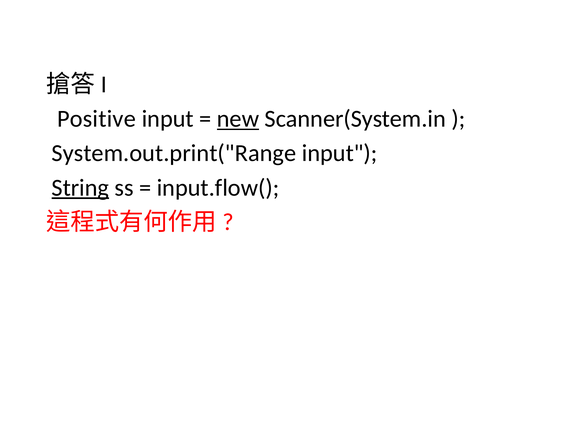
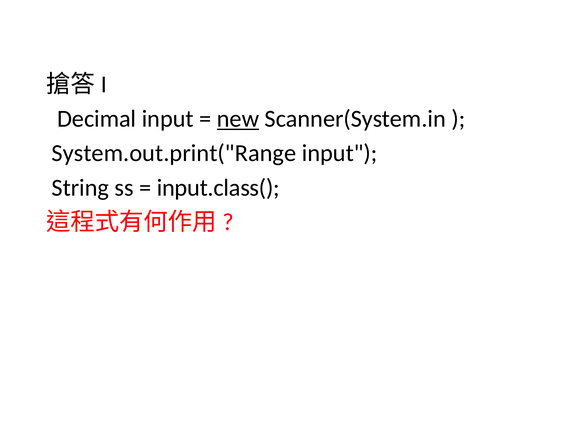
Positive: Positive -> Decimal (97, 119)
String underline: present -> none (80, 188)
input.flow(: input.flow( -> input.class( (218, 188)
